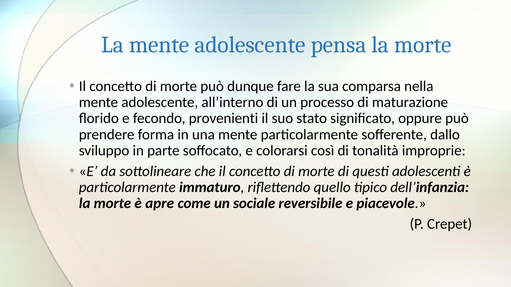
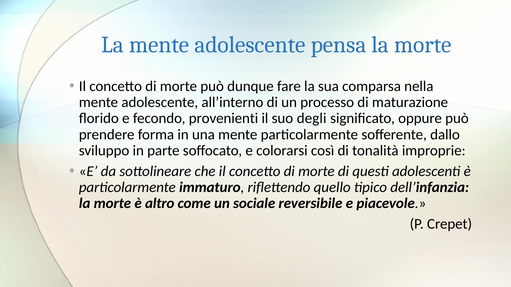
stato: stato -> degli (312, 119)
apre: apre -> altro (160, 204)
